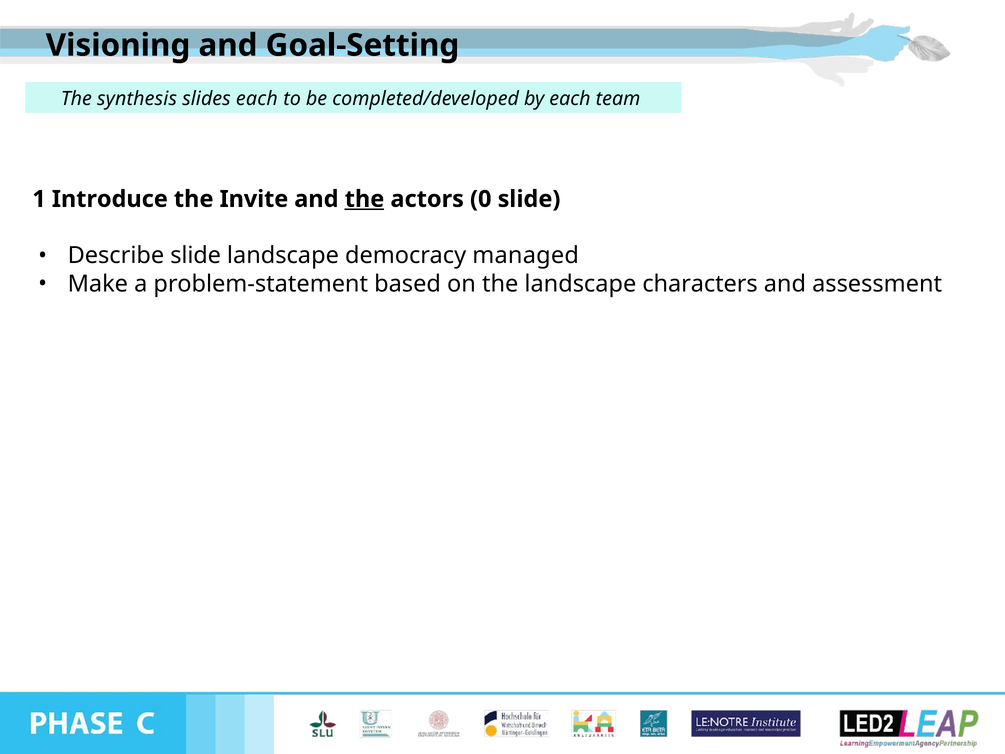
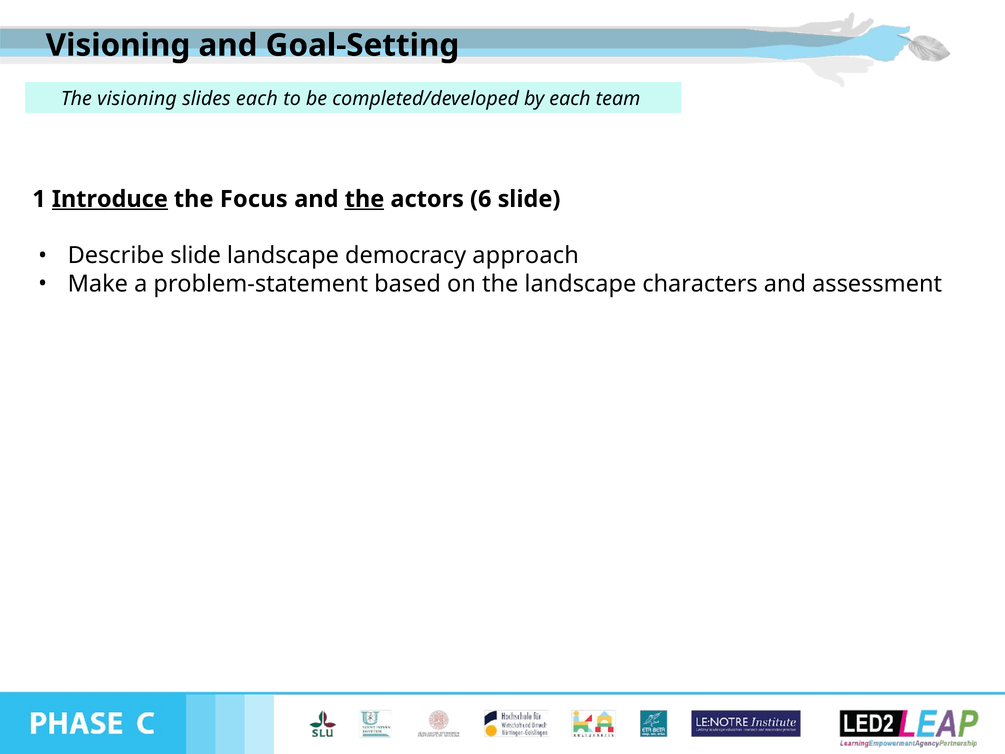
The synthesis: synthesis -> visioning (137, 99)
Introduce underline: none -> present (110, 199)
Invite: Invite -> Focus (254, 199)
0: 0 -> 6 (481, 199)
managed: managed -> approach (526, 256)
